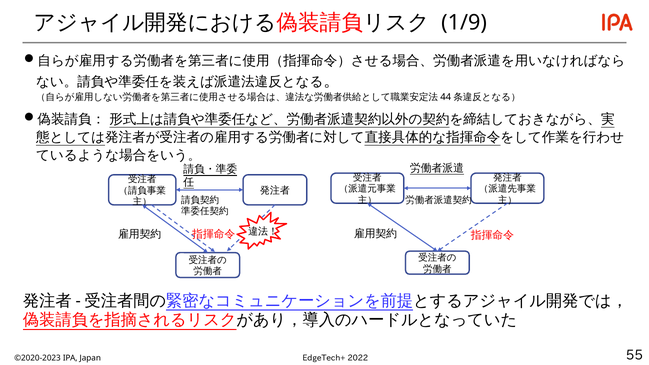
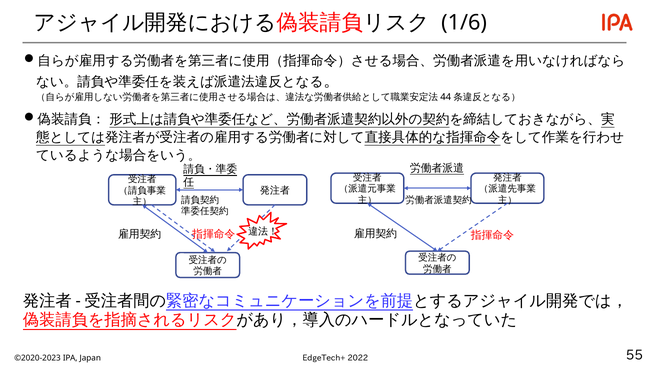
1/9: 1/9 -> 1/6 (464, 23)
